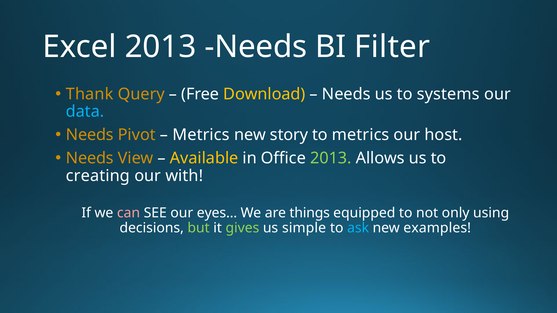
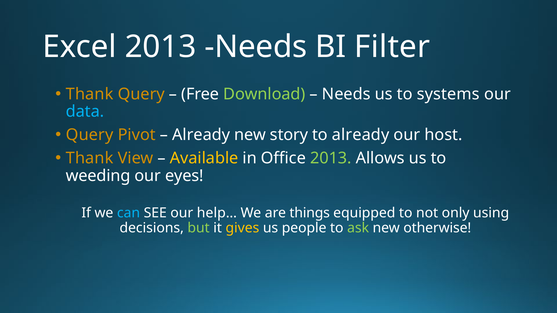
Download colour: yellow -> light green (264, 94)
Needs: Needs -> Query (90, 135)
Metrics: Metrics -> Already (201, 135)
to metrics: metrics -> already (361, 135)
Needs: Needs -> Thank (90, 158)
creating: creating -> weeding (98, 176)
with: with -> eyes (184, 176)
can colour: pink -> light blue (128, 213)
eyes…: eyes… -> help… (217, 213)
gives colour: light green -> yellow (242, 228)
simple: simple -> people (304, 228)
ask colour: light blue -> light green (358, 228)
examples: examples -> otherwise (437, 228)
